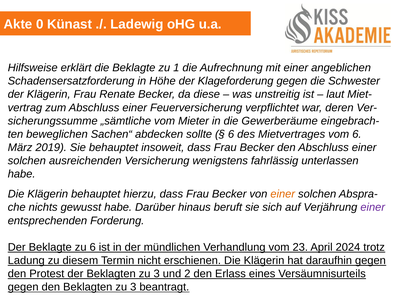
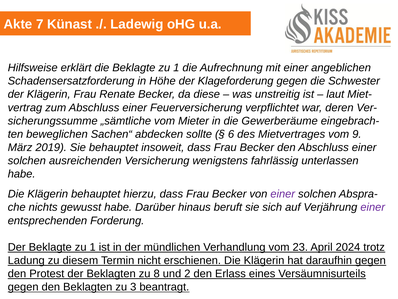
0: 0 -> 7 (40, 24)
vom 6: 6 -> 9 (357, 134)
einer colour: orange -> purple (283, 194)
Der Beklagte zu 6: 6 -> 1 (93, 247)
der Beklagten zu 3: 3 -> 8 (157, 273)
